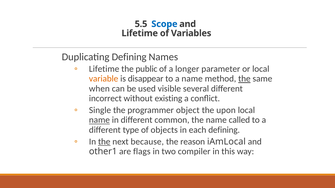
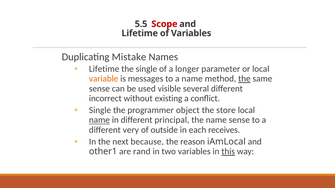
Scope colour: blue -> red (164, 24)
Duplicating Defining: Defining -> Mistake (129, 57)
the public: public -> single (146, 69)
disappear: disappear -> messages (146, 79)
when: when -> sense (99, 89)
upon: upon -> store (226, 110)
common: common -> principal (172, 120)
name called: called -> sense (239, 120)
type: type -> very (131, 130)
objects: objects -> outside (164, 130)
each defining: defining -> receives (224, 130)
the underline: present -> none (104, 142)
flags: flags -> rand (142, 152)
two compiler: compiler -> variables (194, 152)
this underline: none -> present (228, 152)
